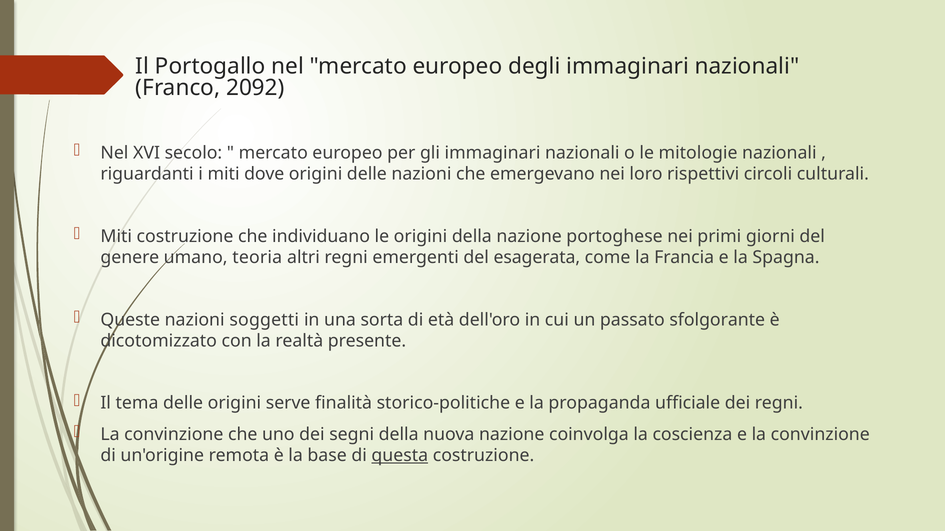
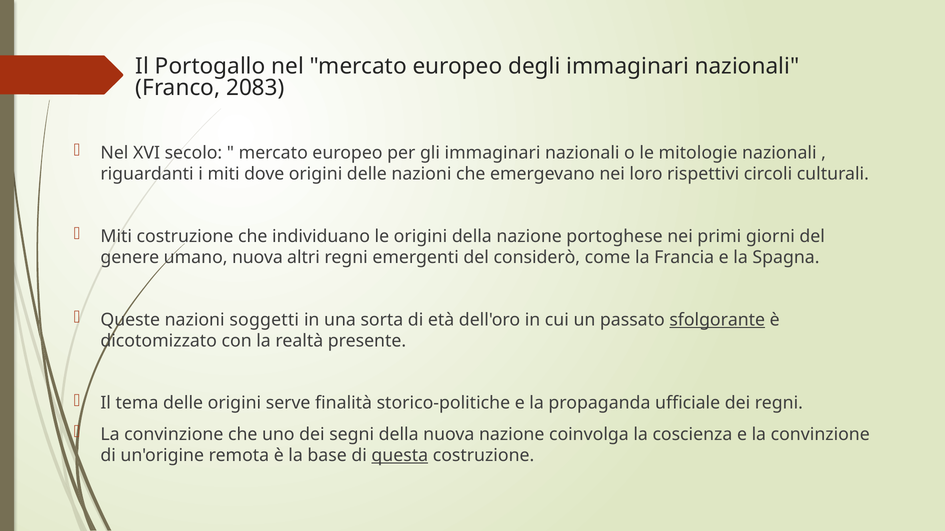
2092: 2092 -> 2083 (255, 88)
umano teoria: teoria -> nuova (257, 258)
esagerata: esagerata -> considerò (537, 258)
sfolgorante underline: none -> present (717, 320)
